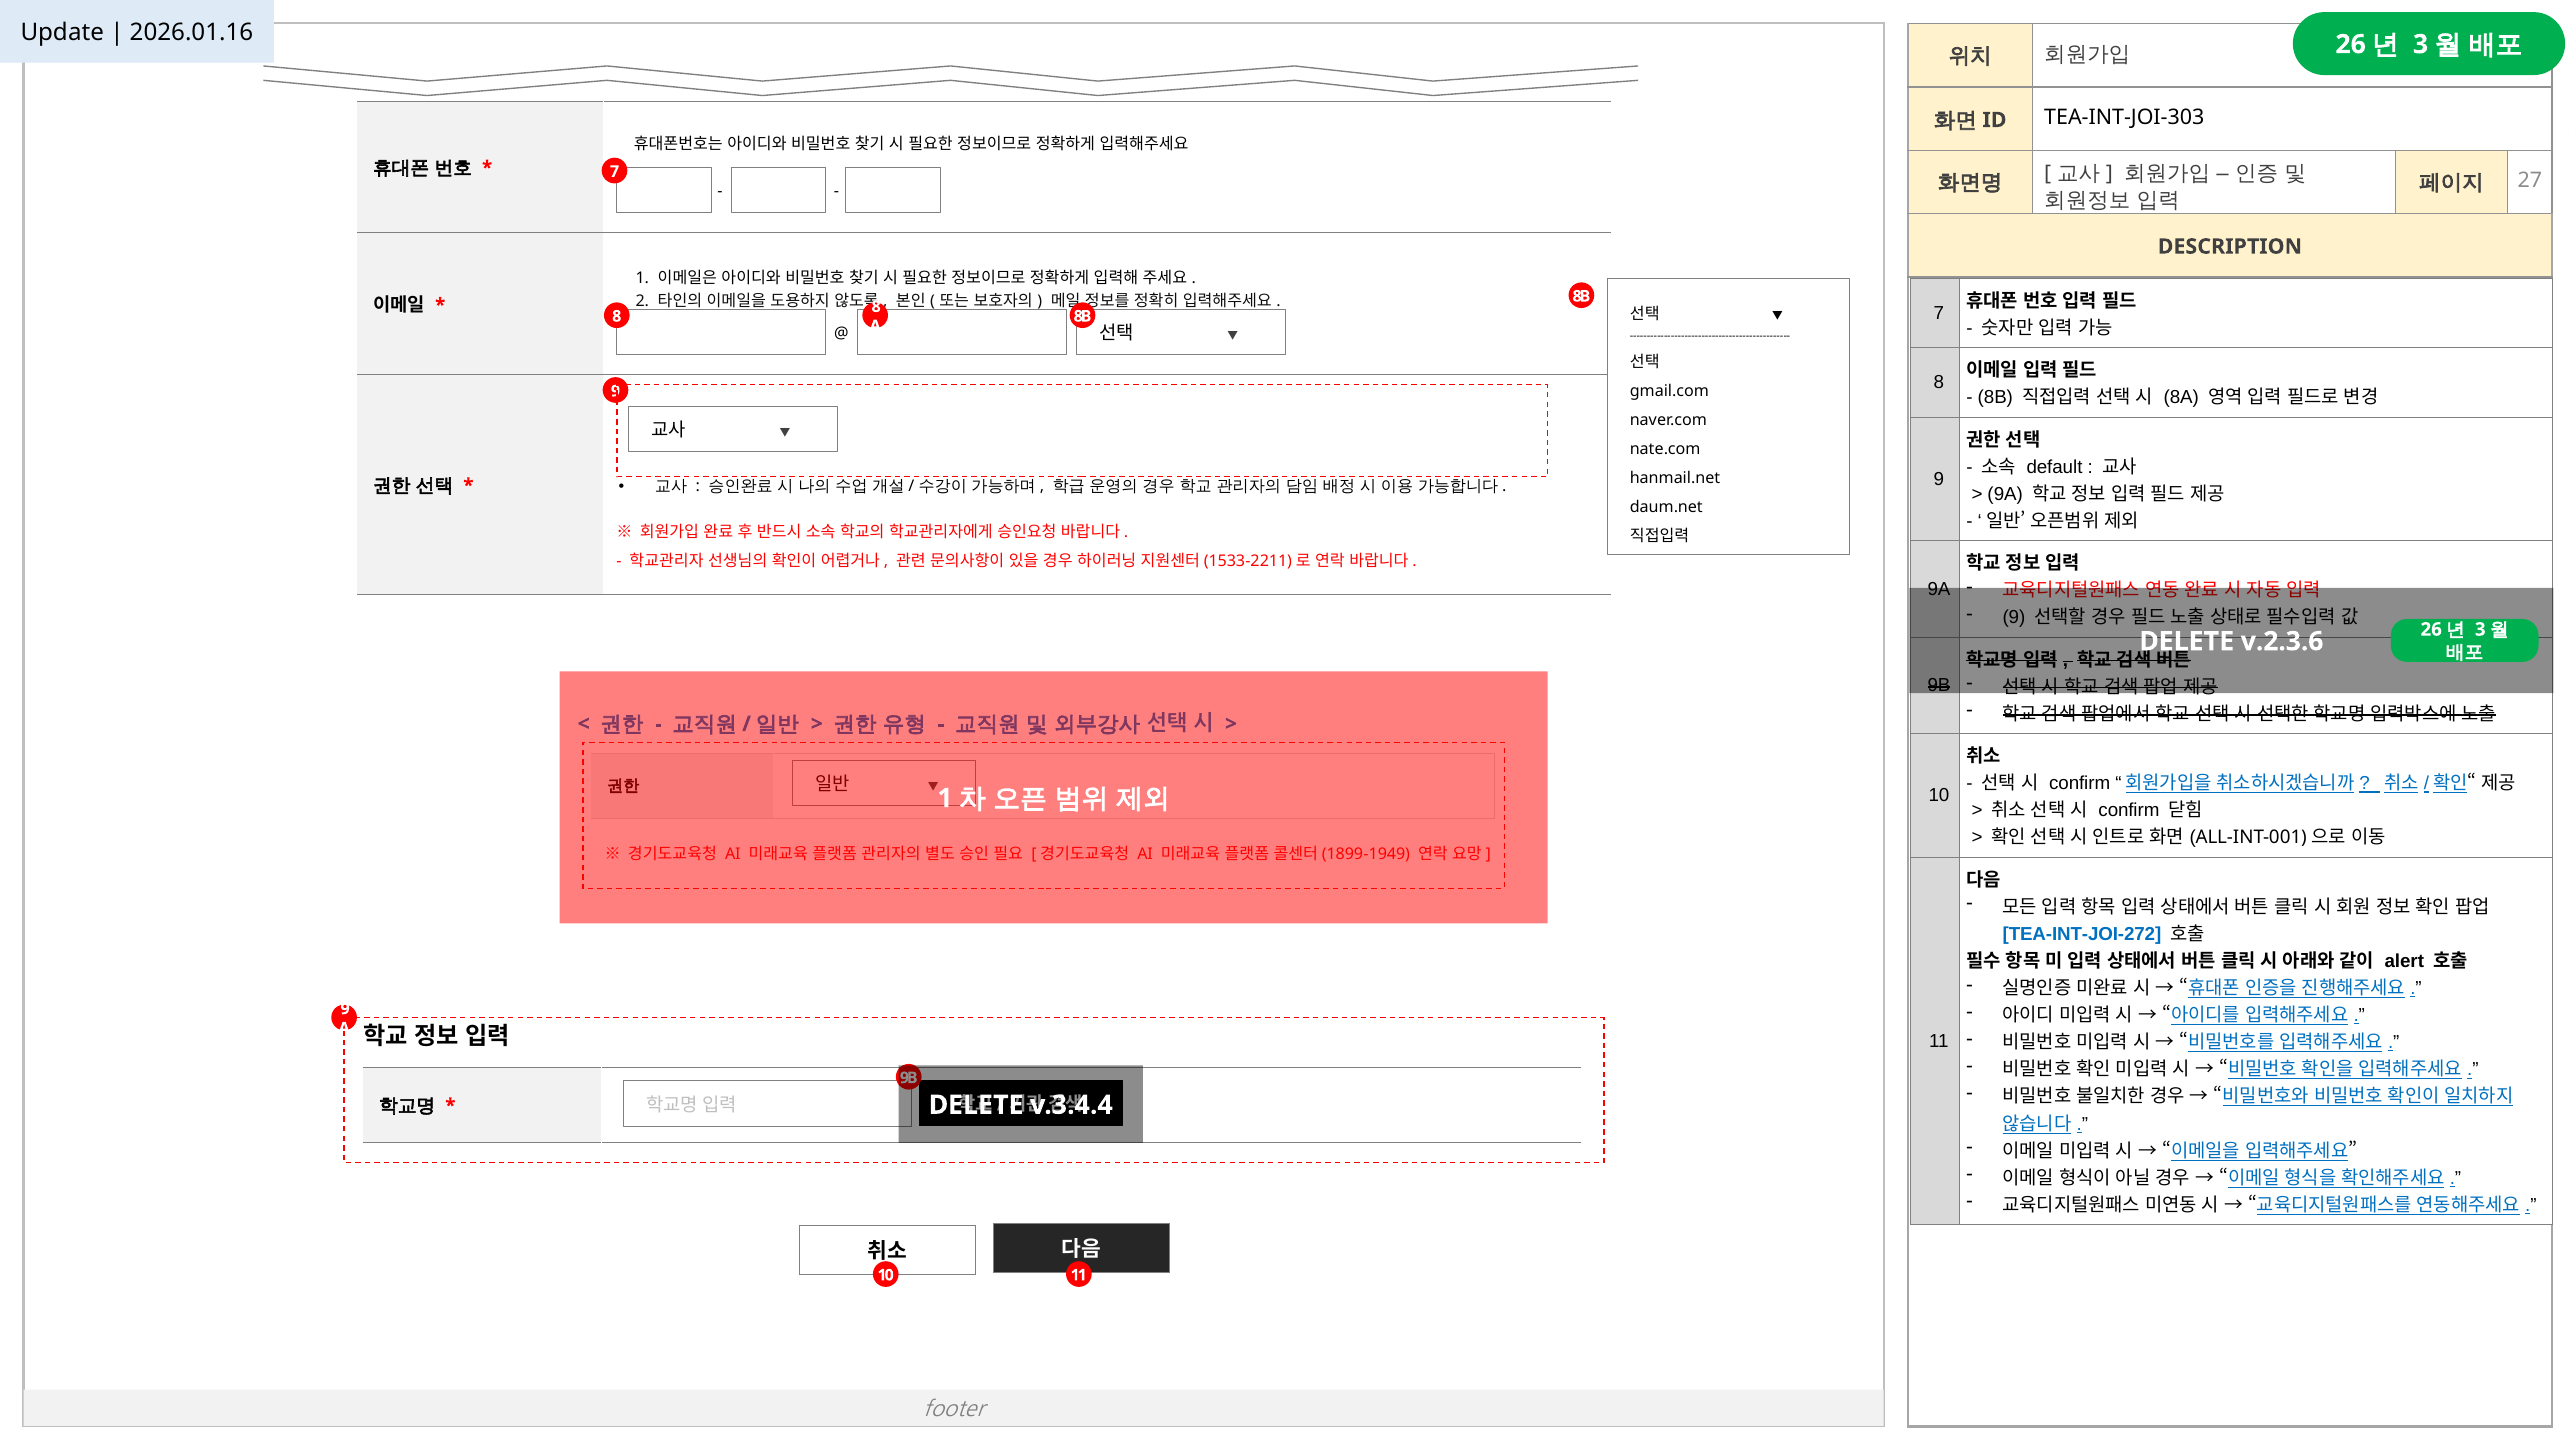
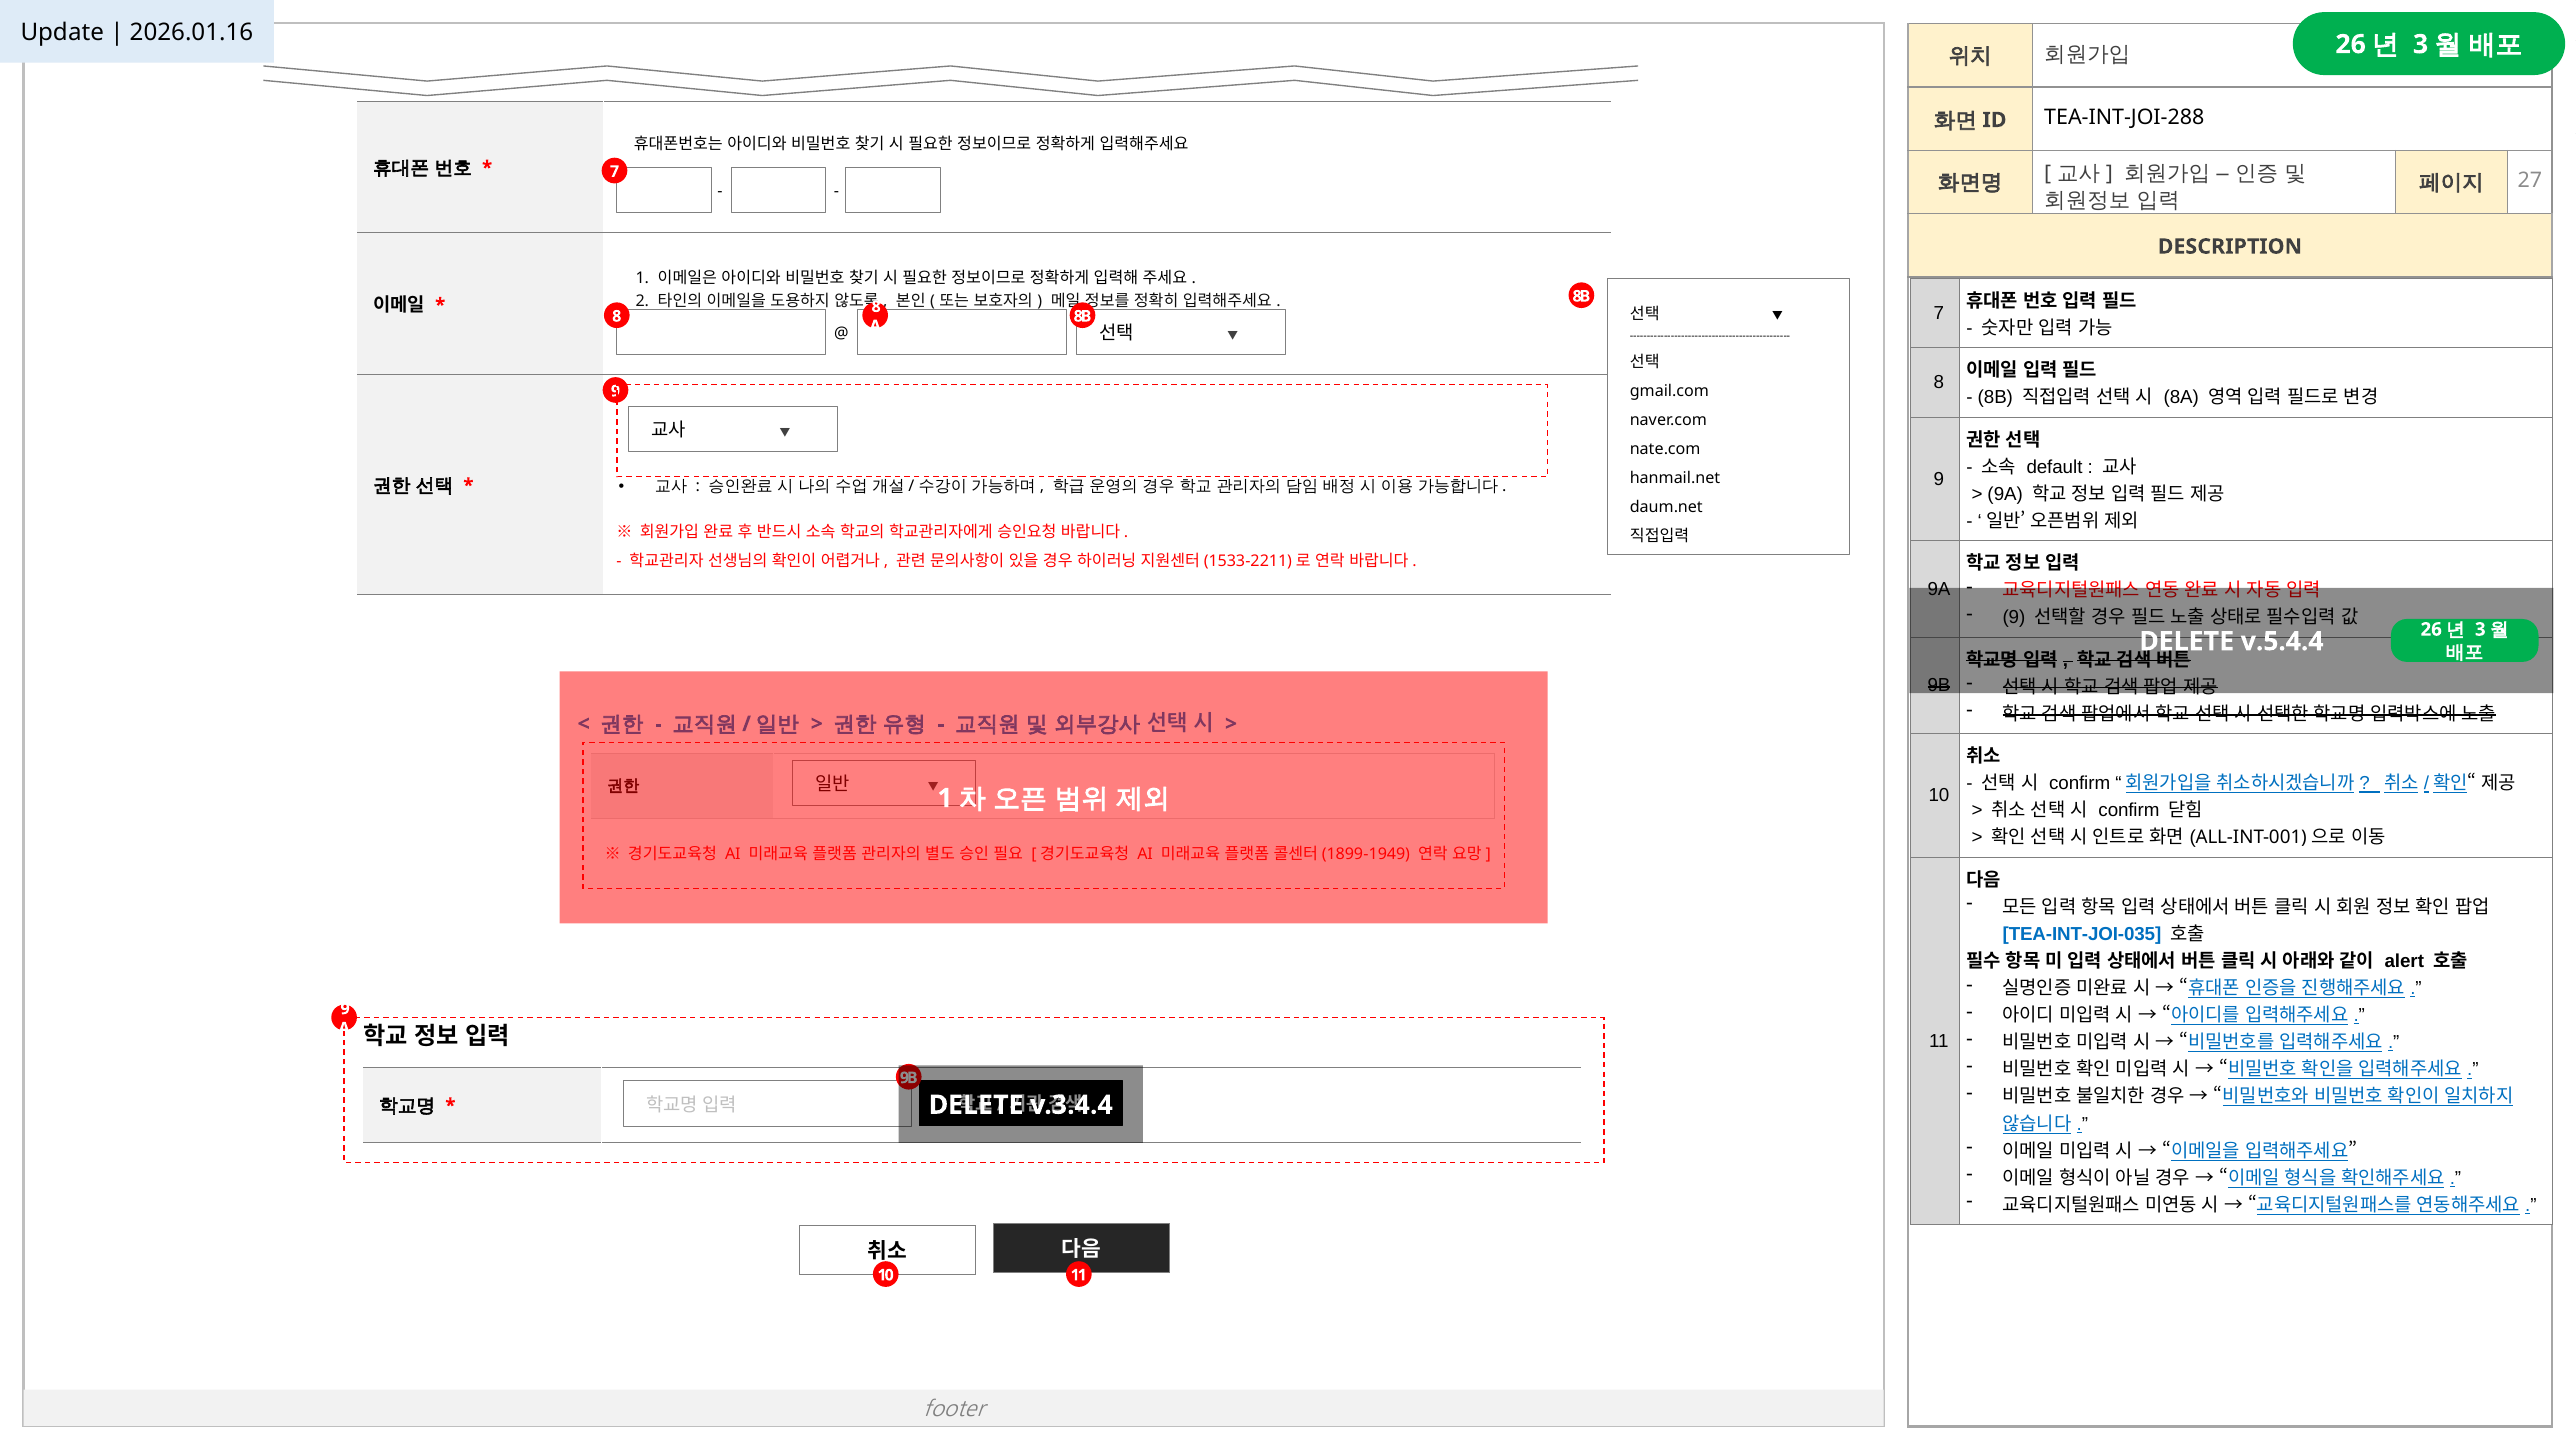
TEA-INT-JOI-303: TEA-INT-JOI-303 -> TEA-INT-JOI-288 (2124, 118)
v.2.3.6: v.2.3.6 -> v.5.4.4 (2282, 641)
TEA-INT-JOI-272: TEA-INT-JOI-272 -> TEA-INT-JOI-035 (2082, 934)
